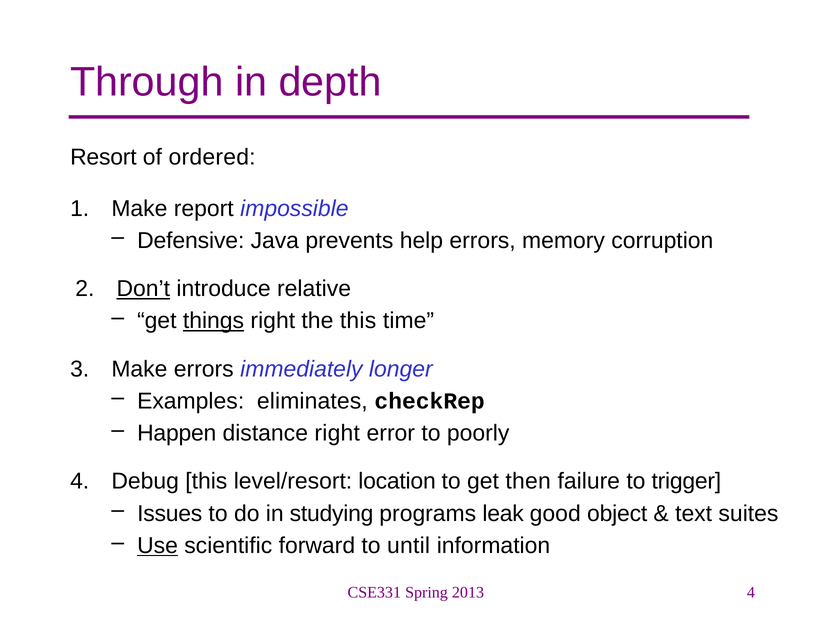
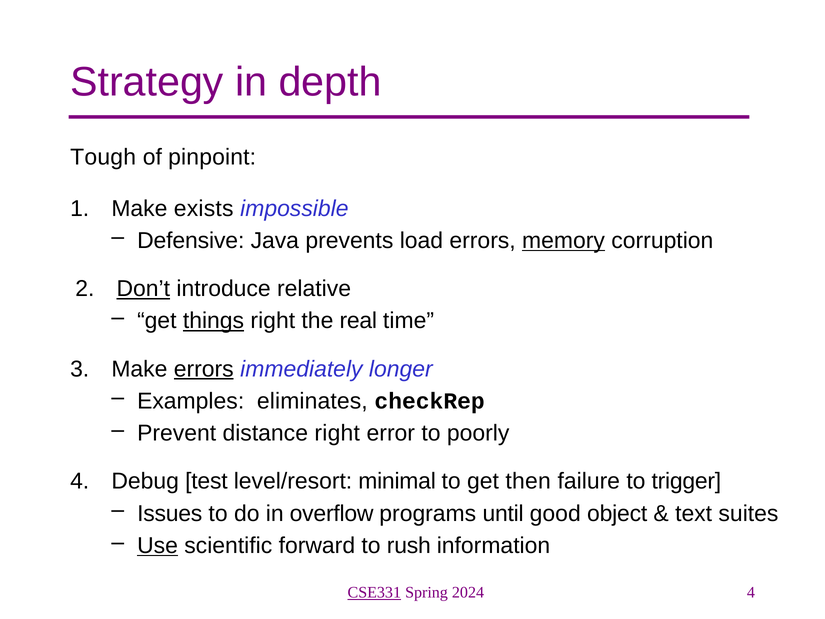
Through: Through -> Strategy (147, 82)
Resort: Resort -> Tough (103, 157)
ordered: ordered -> pinpoint (212, 157)
report: report -> exists (204, 208)
help: help -> load (421, 241)
memory underline: none -> present (564, 241)
the this: this -> real (358, 321)
errors underline: none -> present (204, 369)
Happen: Happen -> Prevent (177, 433)
Debug this: this -> test (206, 481)
location: location -> minimal (397, 481)
studying: studying -> overflow (332, 513)
leak: leak -> until (503, 513)
until: until -> rush (409, 545)
CSE331 underline: none -> present (374, 592)
2013: 2013 -> 2024 (468, 592)
